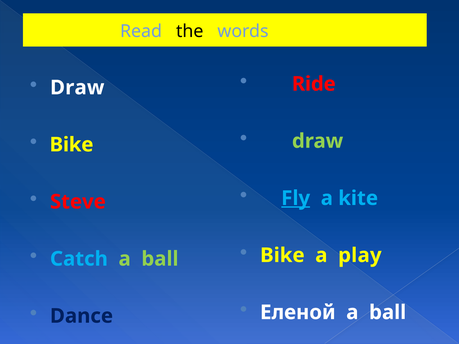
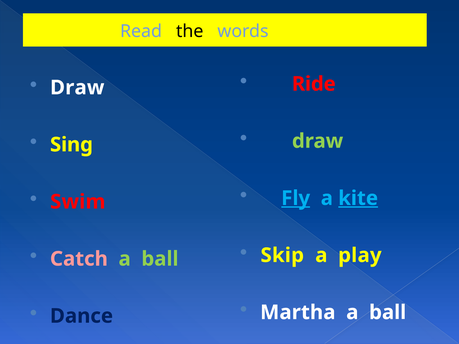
Bike: Bike -> Sing (71, 145)
kite underline: none -> present (358, 198)
Steve: Steve -> Swim (78, 202)
Bike: Bike -> Skip (282, 255)
Catch colour: light blue -> pink (79, 259)
Еленой: Еленой -> Martha (298, 313)
